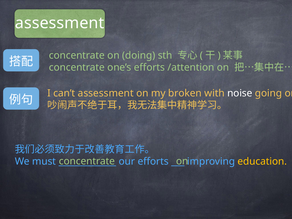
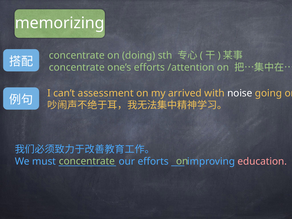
assessment: assessment -> memorizing (60, 23)
broken: broken -> arrived (185, 93)
education colour: yellow -> pink (262, 161)
